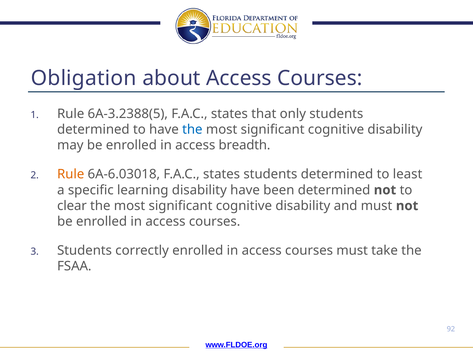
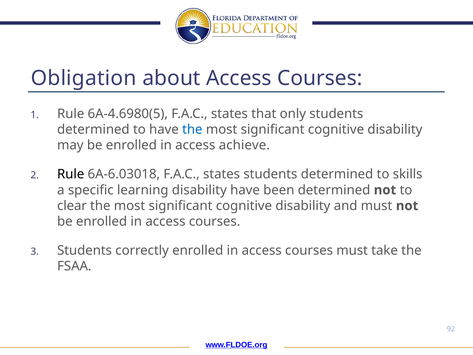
6A-3.2388(5: 6A-3.2388(5 -> 6A-4.6980(5 (128, 114)
breadth: breadth -> achieve (244, 145)
Rule colour: orange -> black (71, 174)
least: least -> skills (408, 174)
